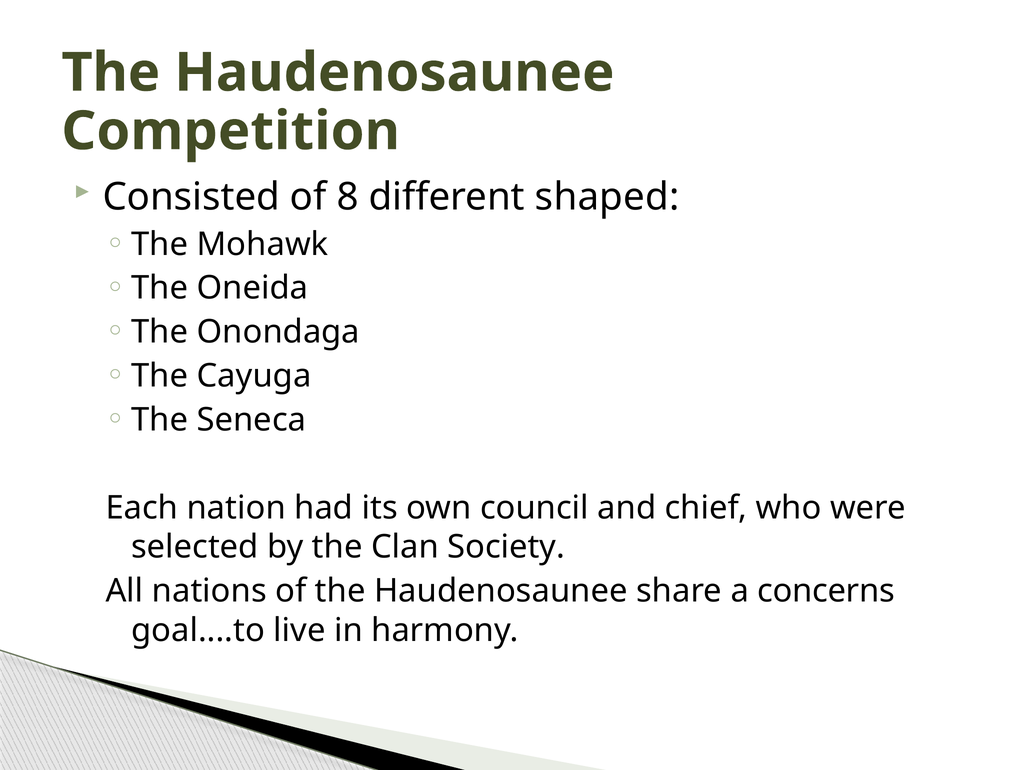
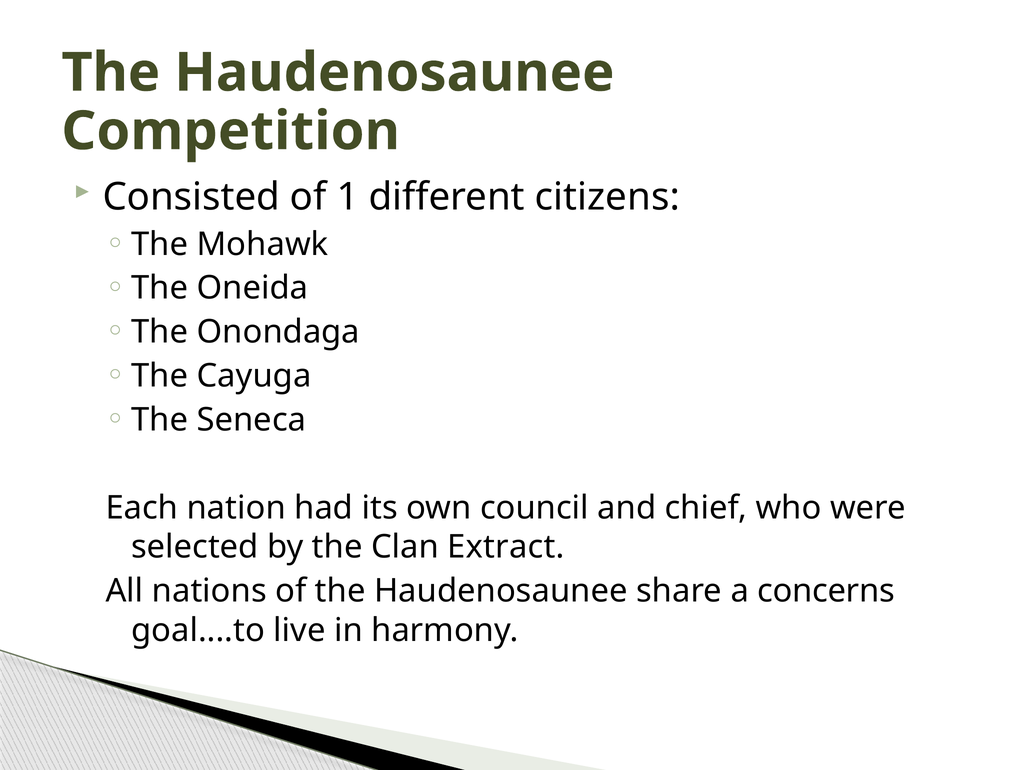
8: 8 -> 1 (348, 197)
shaped: shaped -> citizens (607, 197)
Society: Society -> Extract (506, 547)
